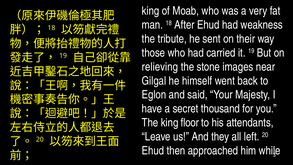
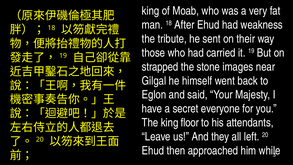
relieving: relieving -> strapped (160, 67)
thousand: thousand -> everyone (220, 109)
